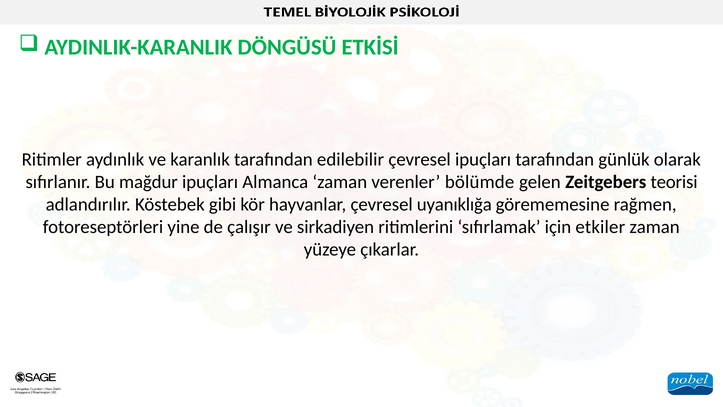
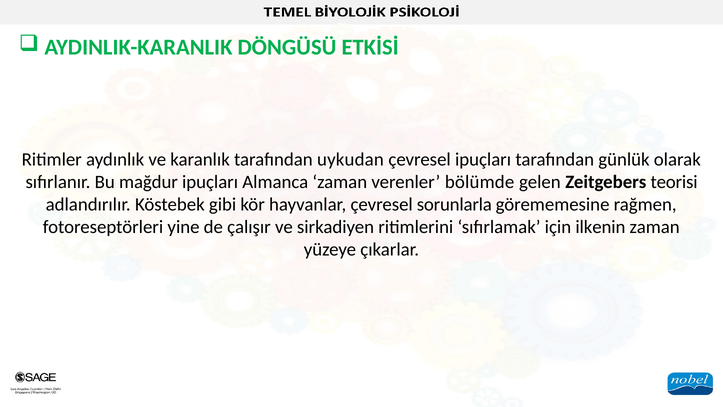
edilebilir: edilebilir -> uykudan (350, 159)
uyanıklığa: uyanıklığa -> sorunlarla (454, 204)
etkiler: etkiler -> ilkenin (600, 227)
